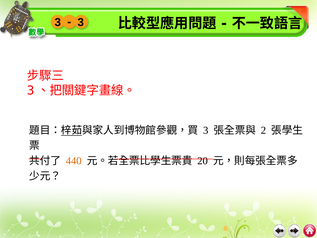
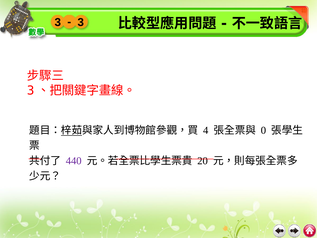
3: 3 -> 4 (206, 130)
2: 2 -> 0 (263, 130)
440 colour: orange -> purple (74, 161)
